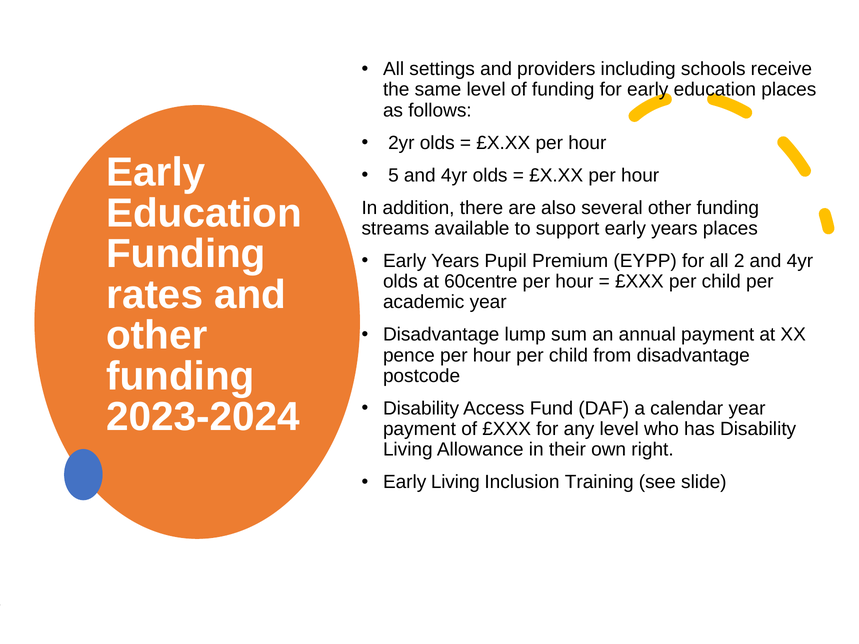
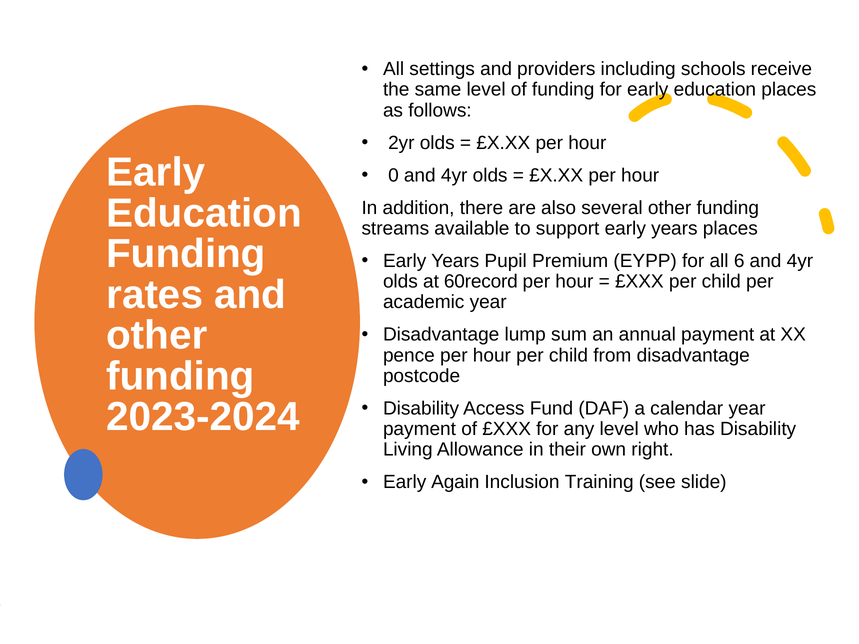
5: 5 -> 0 (393, 175)
2: 2 -> 6 (739, 261)
60centre: 60centre -> 60record (481, 282)
Early Living: Living -> Again (455, 482)
